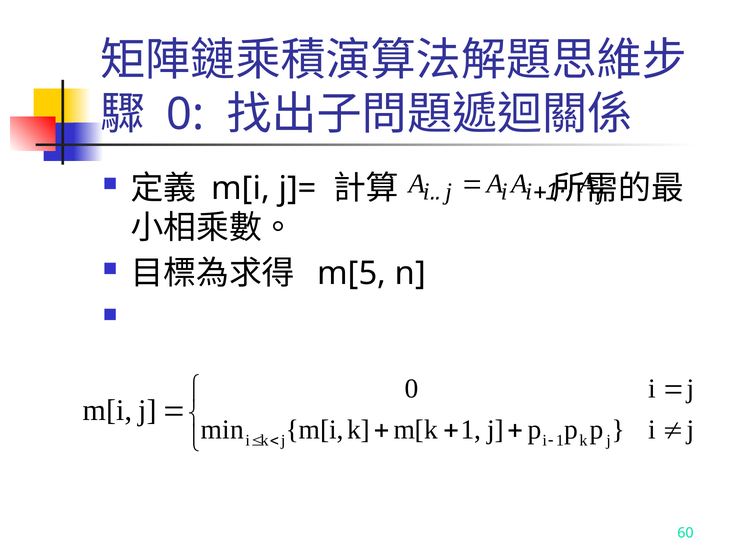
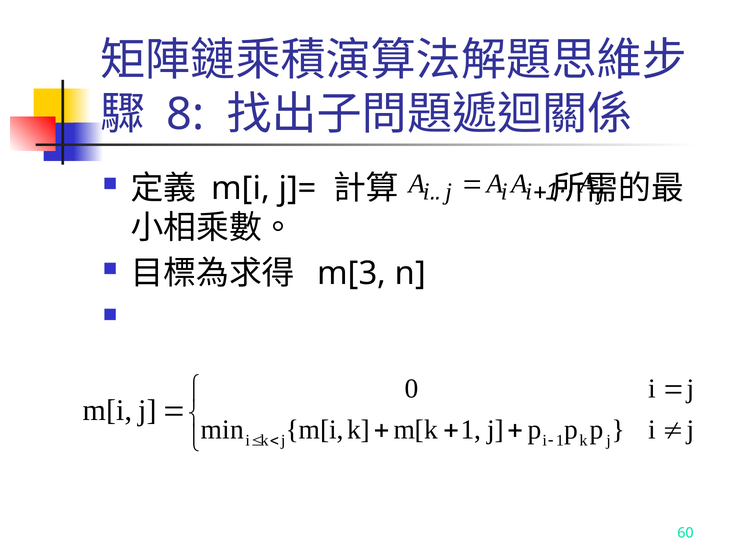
0: 0 -> 8 (185, 114)
m[5: m[5 -> m[3 (352, 274)
